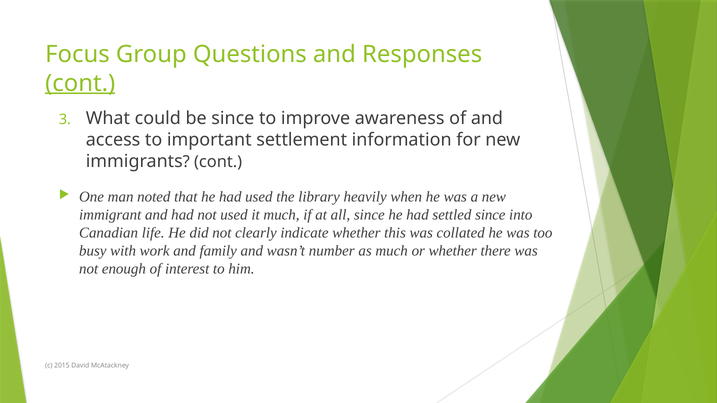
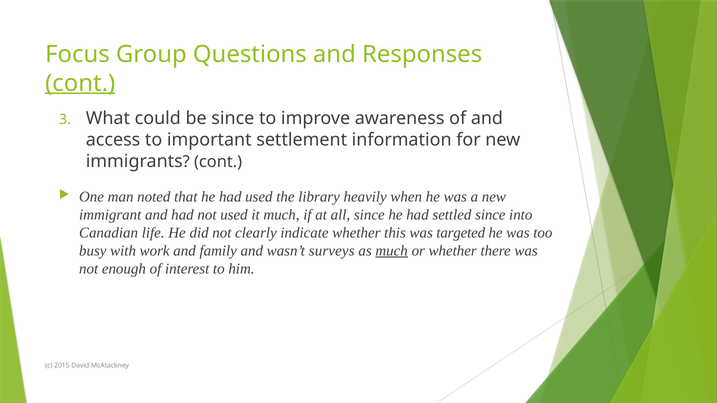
collated: collated -> targeted (461, 233)
number: number -> surveys (332, 251)
much underline: none -> present (392, 251)
